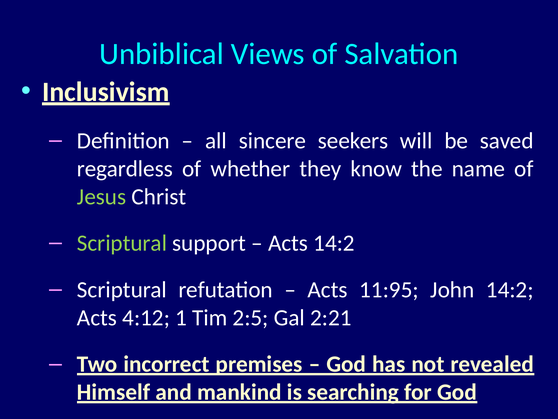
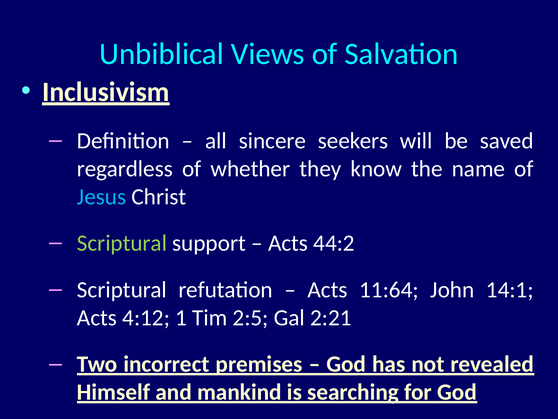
Jesus colour: light green -> light blue (102, 196)
Acts 14:2: 14:2 -> 44:2 (334, 243)
11:95: 11:95 -> 11:64 (389, 289)
John 14:2: 14:2 -> 14:1 (510, 289)
